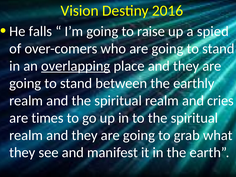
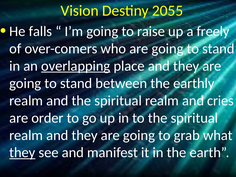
2016: 2016 -> 2055 (168, 11)
spied: spied -> freely (213, 31)
times: times -> order (47, 118)
they underline: none -> present (22, 153)
